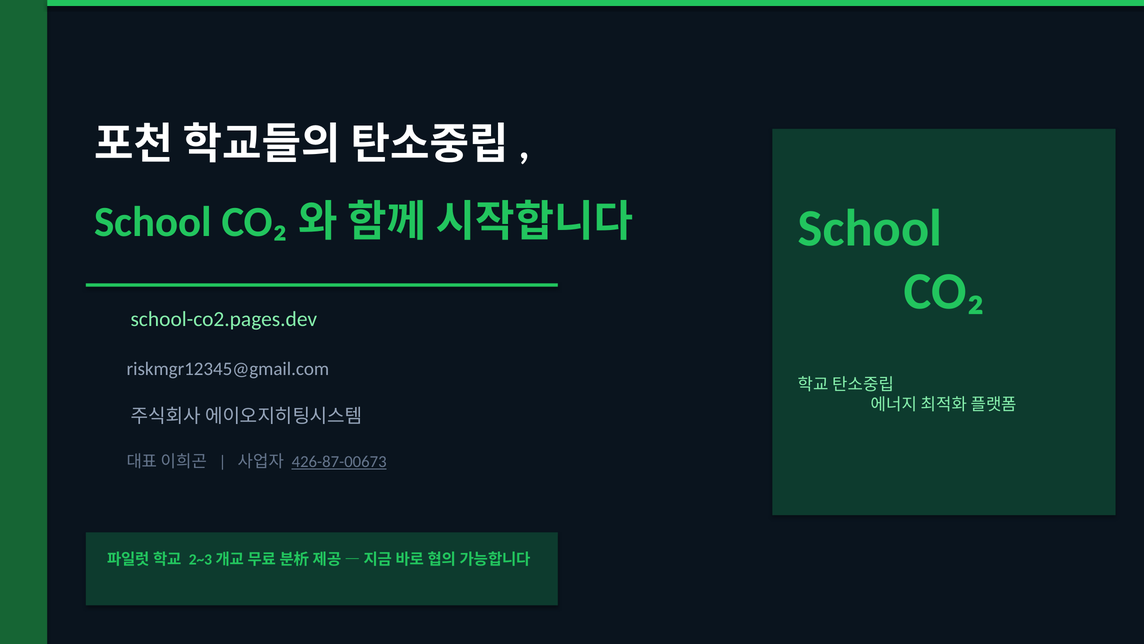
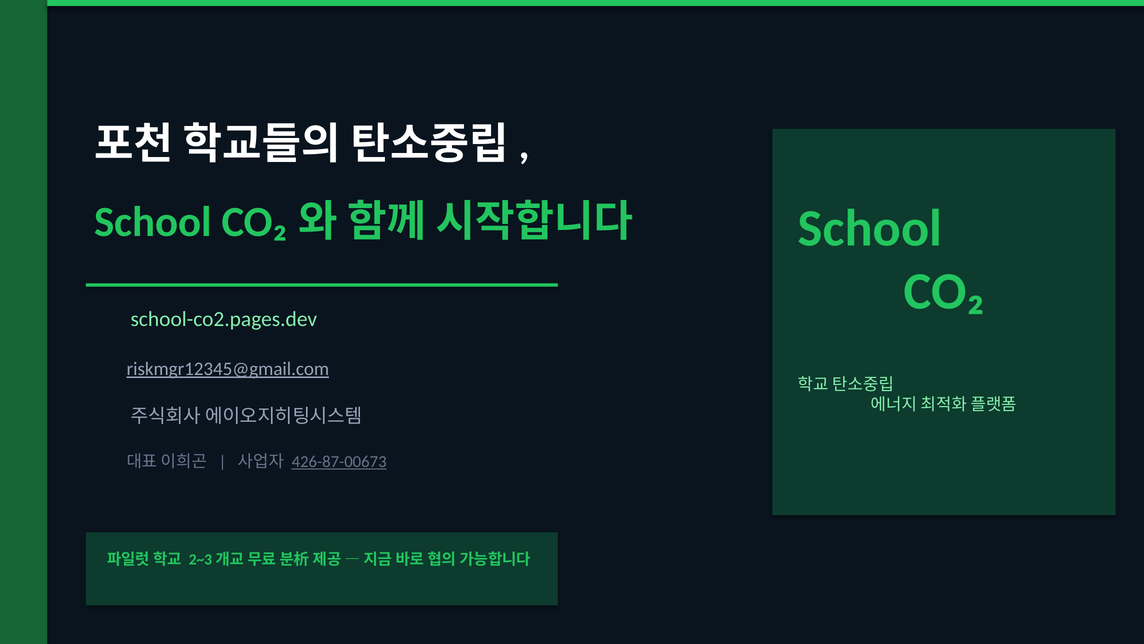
riskmgr12345@gmail.com underline: none -> present (228, 369)
